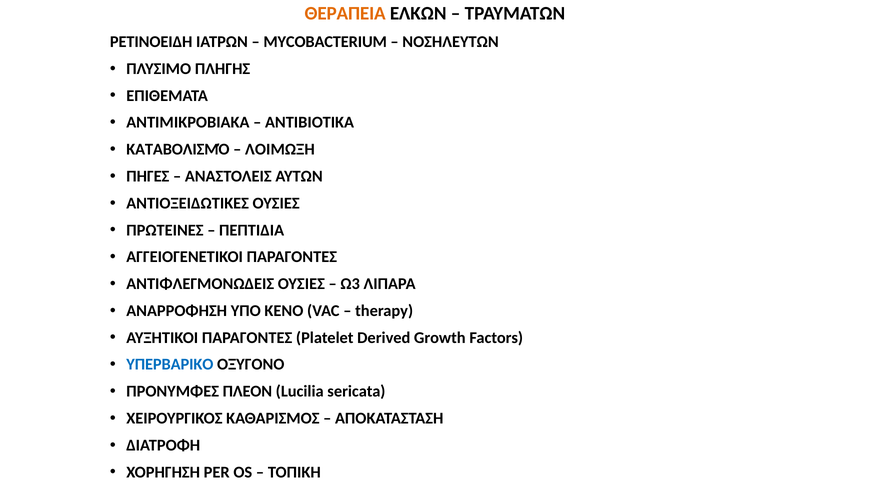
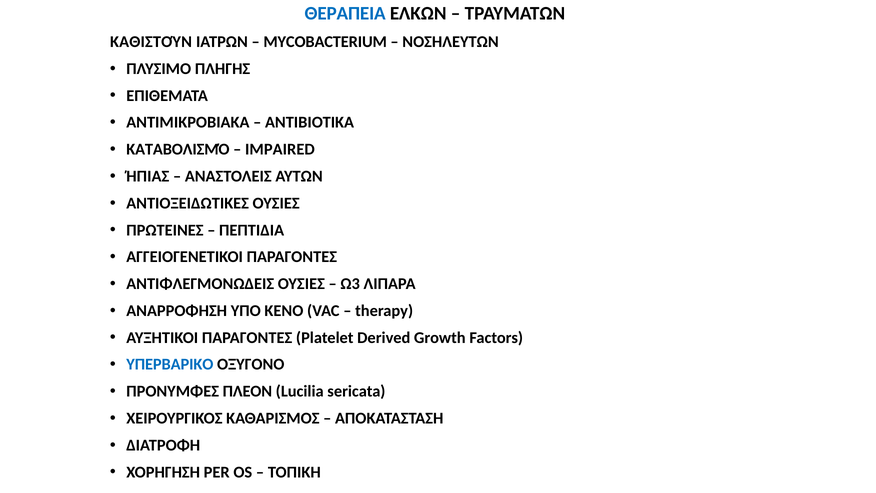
ΘΕΡΑΠΕΙΑ colour: orange -> blue (345, 14)
ΡΕΤΙΝΟΕΙΔΗ: ΡΕΤΙΝΟΕΙΔΗ -> ΚΑΘΙΣΤΟΎΝ (151, 42)
ΛΟΙΜΩΞΗ: ΛΟΙΜΩΞΗ -> IMPAIRED (280, 149)
ΠΗΓΕΣ: ΠΗΓΕΣ -> ΉΠΙΑΣ (148, 176)
